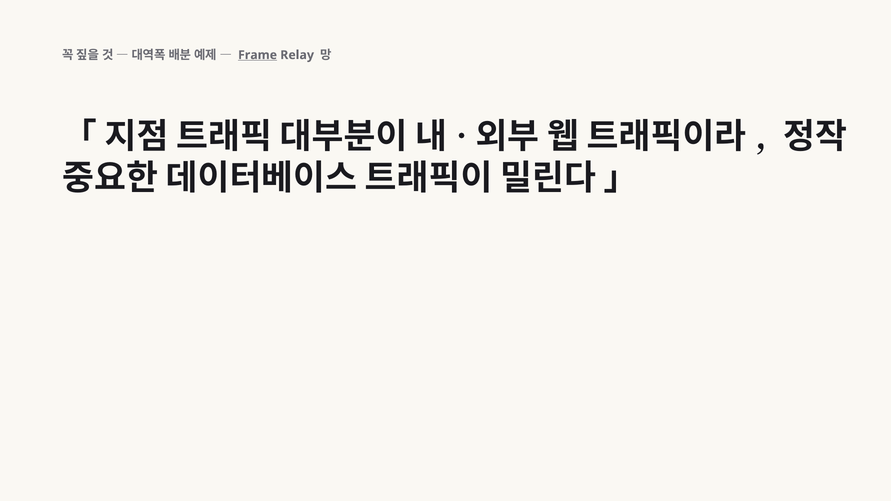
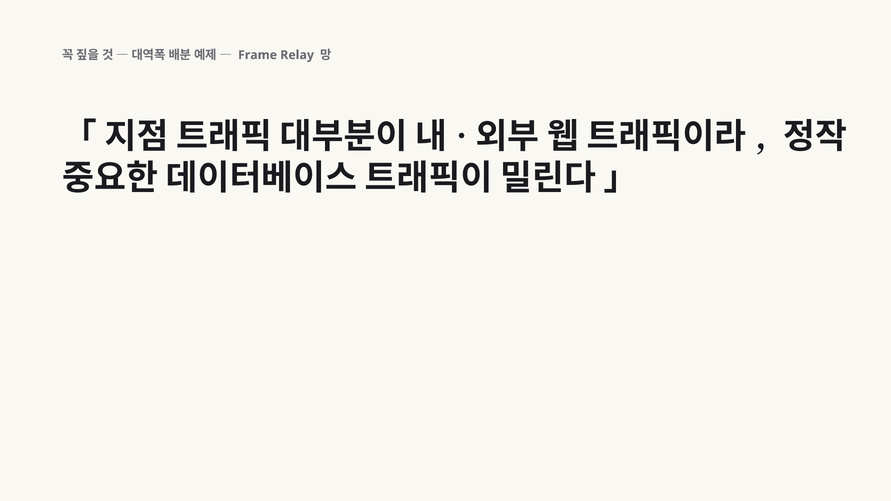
Frame underline: present -> none (258, 55)
